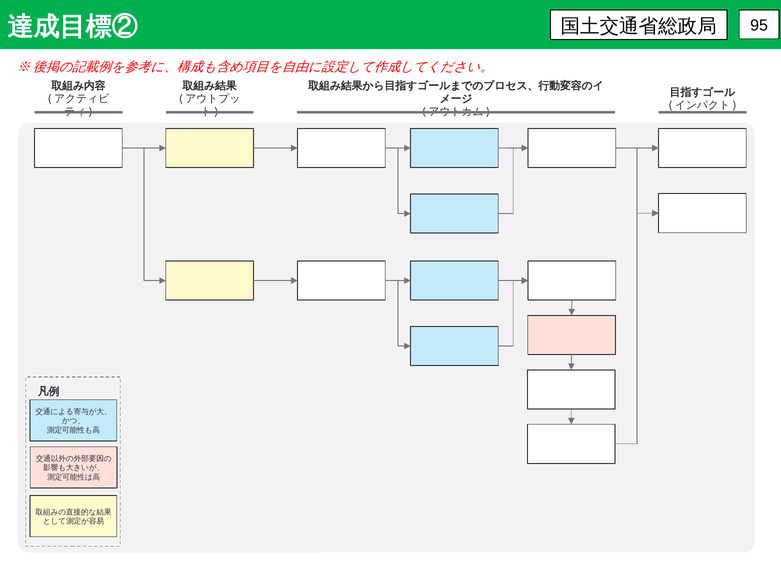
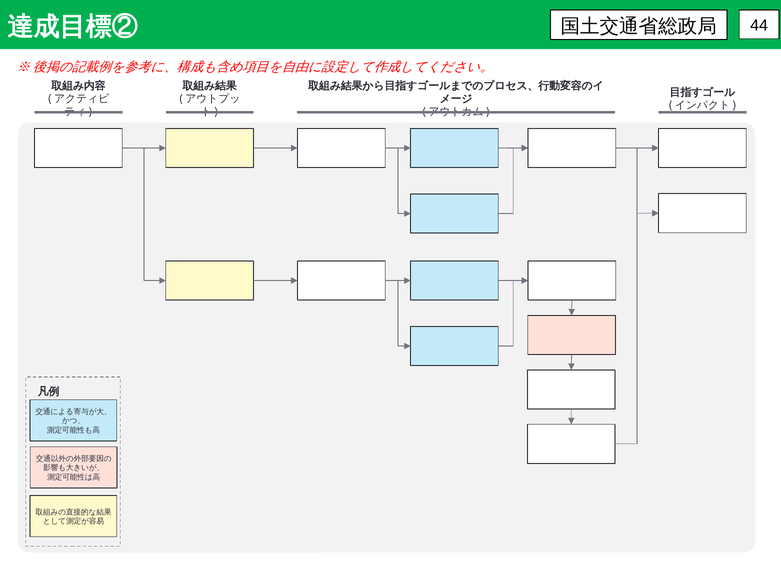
95: 95 -> 44 (759, 26)
